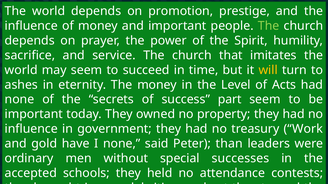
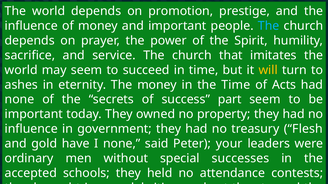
The colour: light green -> light blue (269, 26)
the Level: Level -> Time (236, 85)
Work: Work -> Flesh (303, 129)
than: than -> your (229, 144)
